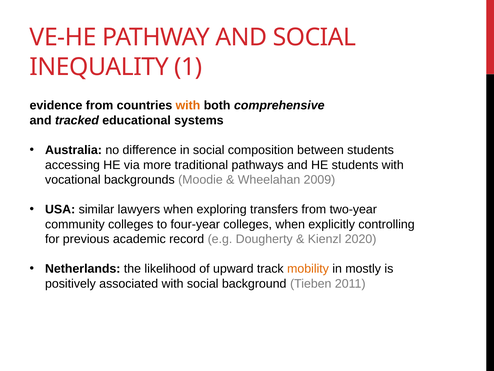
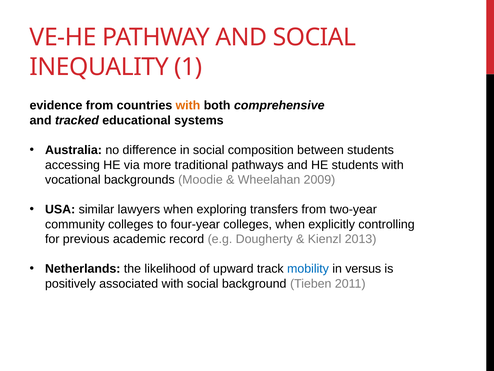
2020: 2020 -> 2013 (361, 239)
mobility colour: orange -> blue (308, 268)
mostly: mostly -> versus (363, 268)
